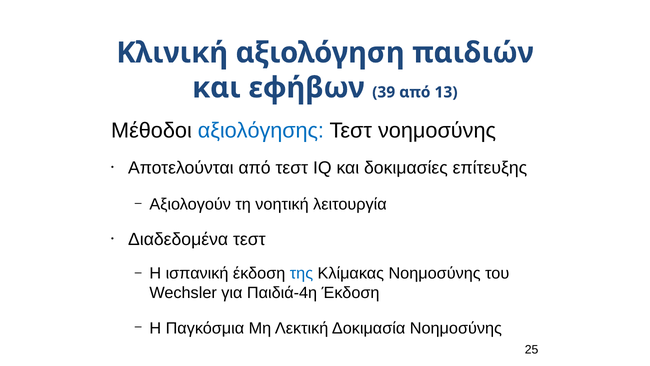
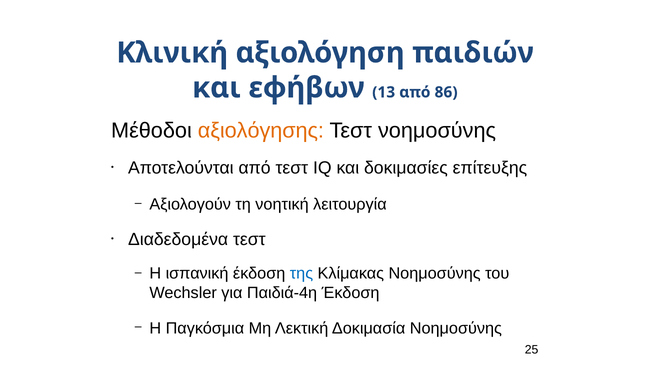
39: 39 -> 13 (384, 92)
13: 13 -> 86 (446, 92)
αξιολόγησης colour: blue -> orange (261, 131)
